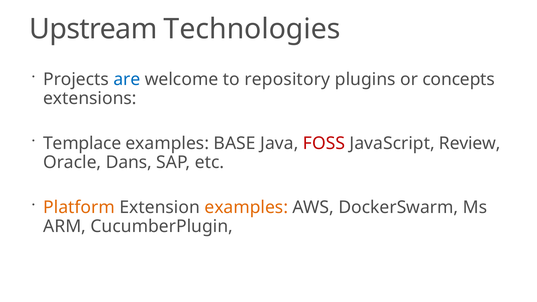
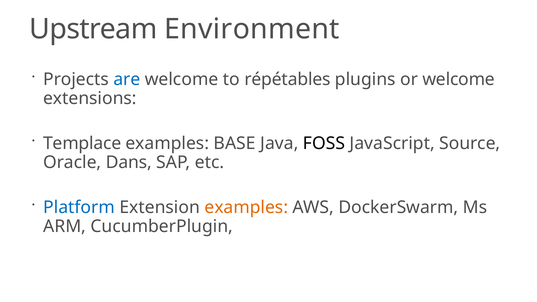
Technologies: Technologies -> Environment (252, 29)
repository: repository -> répétables (287, 79)
or concepts: concepts -> welcome (459, 79)
FOSS colour: red -> black (324, 143)
Review: Review -> Source (470, 143)
Platform colour: orange -> blue (79, 207)
